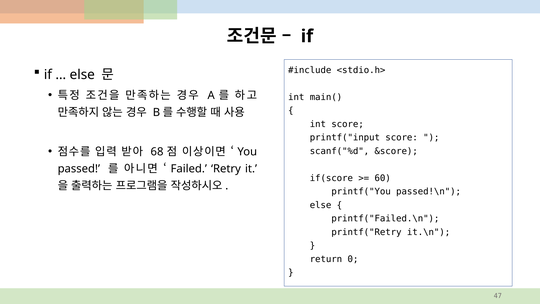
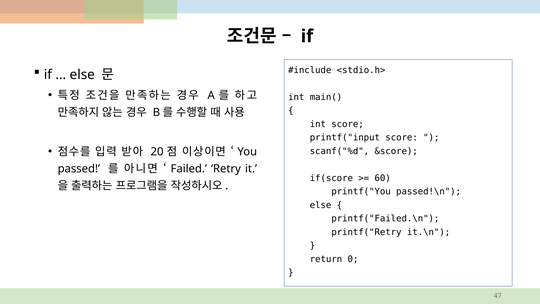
68: 68 -> 20 (157, 152)
